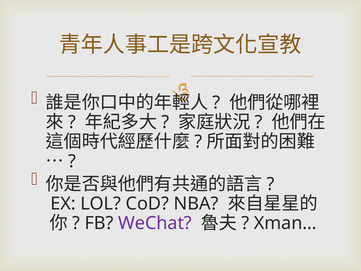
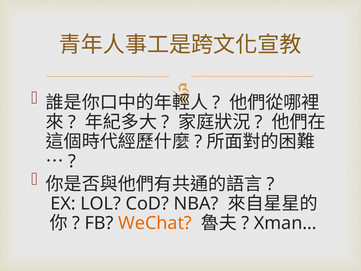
WeChat colour: purple -> orange (155, 223)
